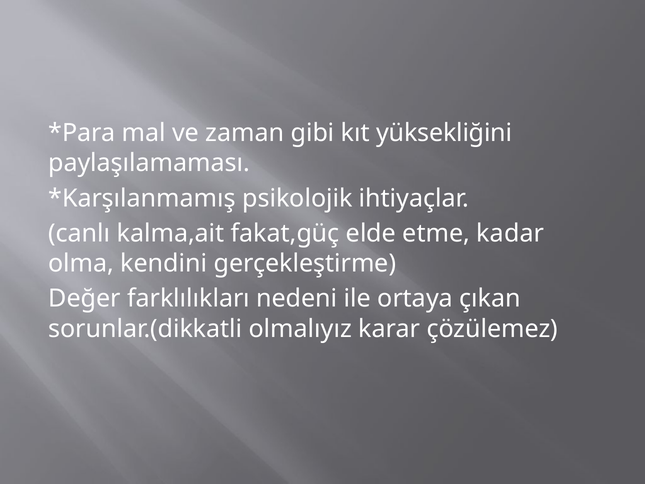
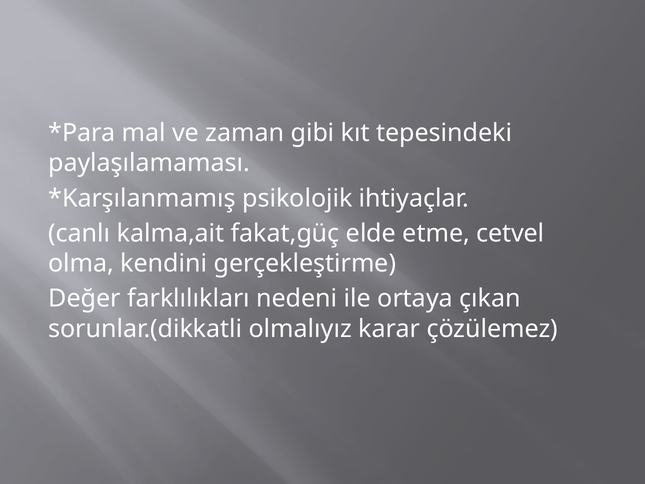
yüksekliğini: yüksekliğini -> tepesindeki (444, 133)
kadar: kadar -> cetvel (510, 233)
